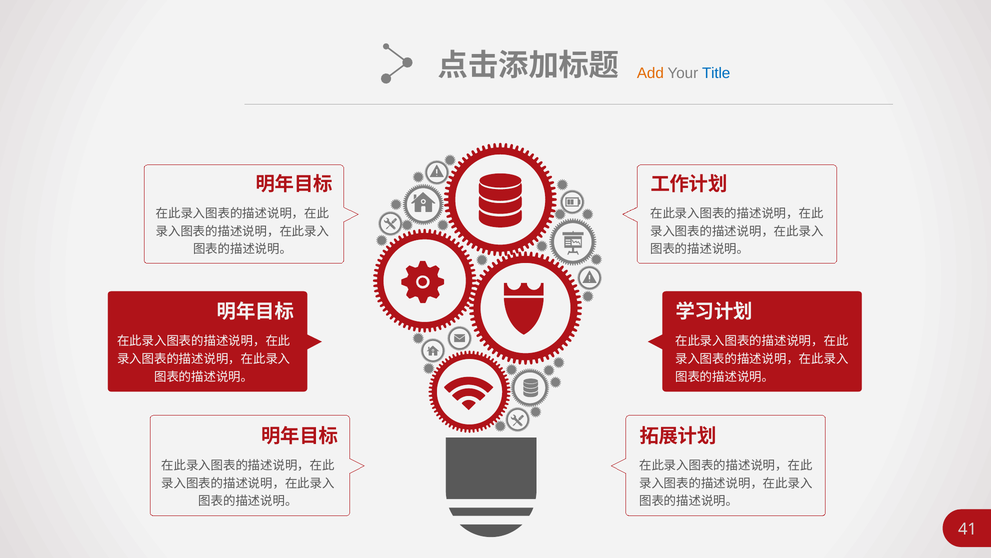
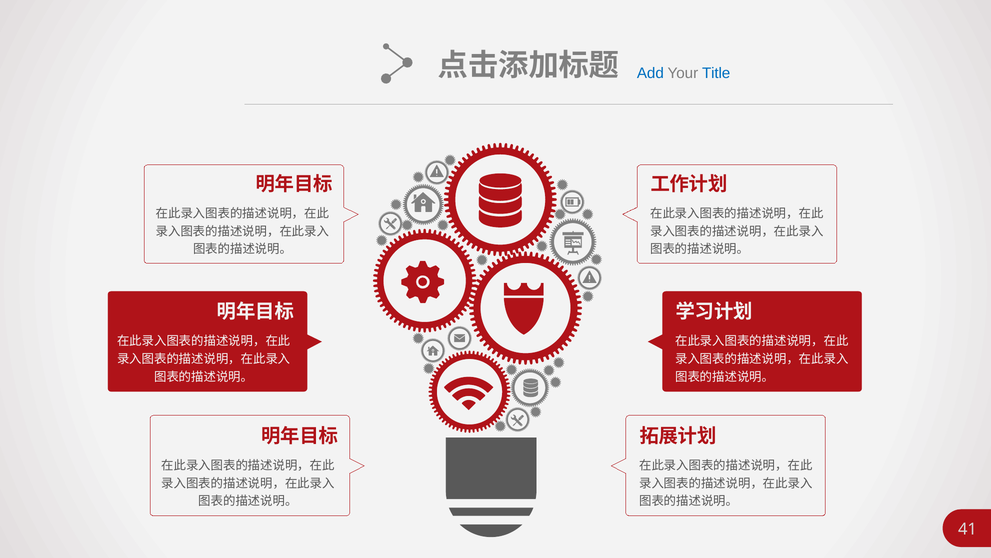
Add colour: orange -> blue (650, 73)
